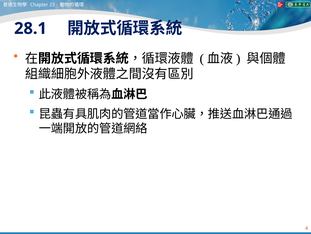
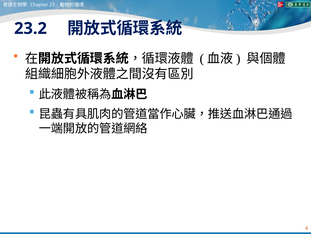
28.1: 28.1 -> 23.2 (30, 28)
